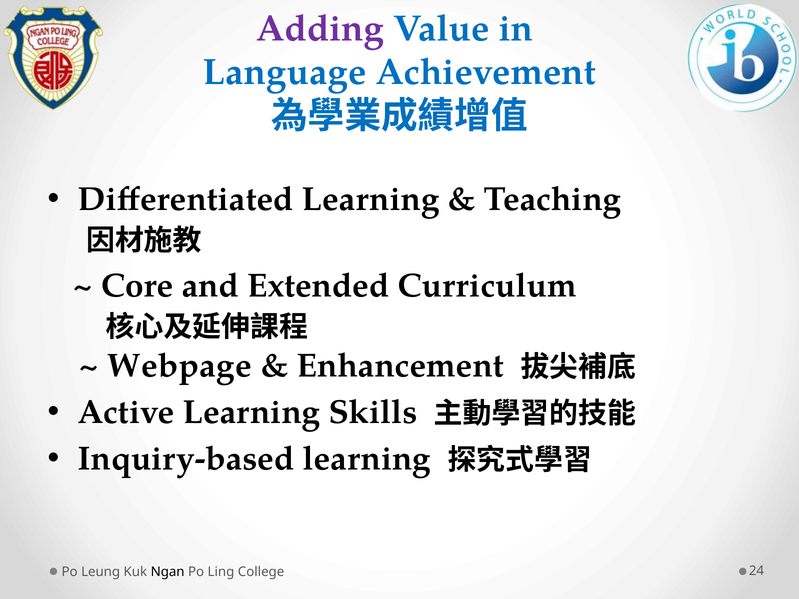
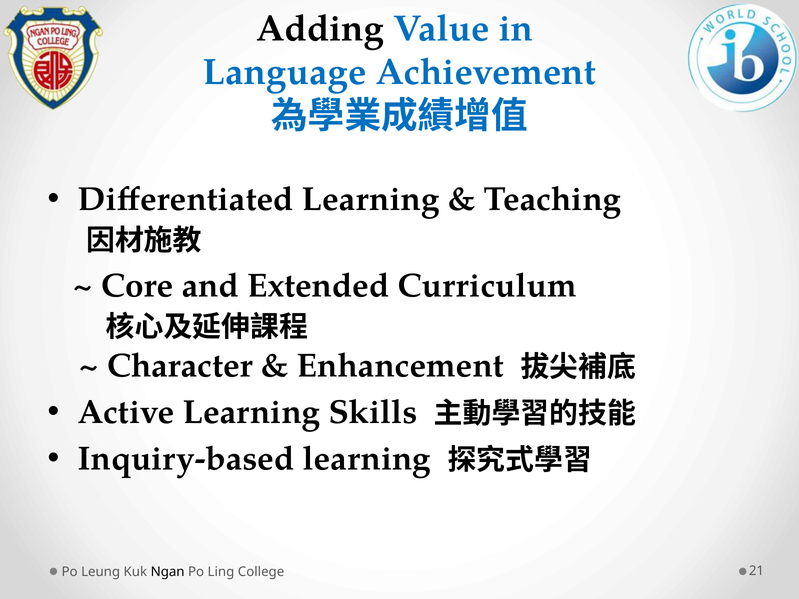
Adding colour: purple -> black (320, 28)
Webpage: Webpage -> Character (180, 366)
24: 24 -> 21 (756, 571)
